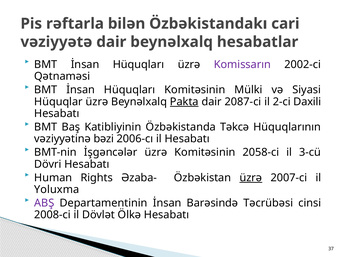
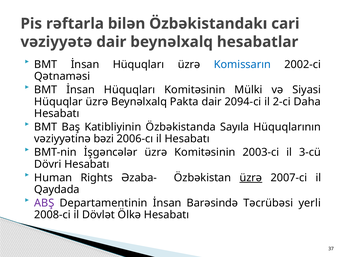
Komissarın colour: purple -> blue (242, 64)
Pakta underline: present -> none (184, 102)
2087-ci: 2087-ci -> 2094-ci (243, 102)
Daxili: Daxili -> Daha (307, 102)
Təkcə: Təkcə -> Sayıla (235, 127)
2058-ci: 2058-ci -> 2003-ci (261, 152)
Yoluxma: Yoluxma -> Qaydada (57, 189)
cinsi: cinsi -> yerli (310, 203)
